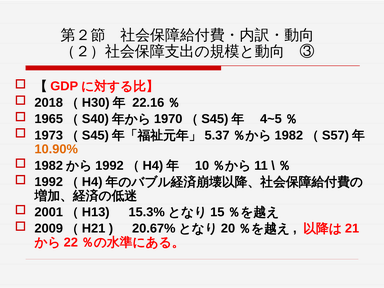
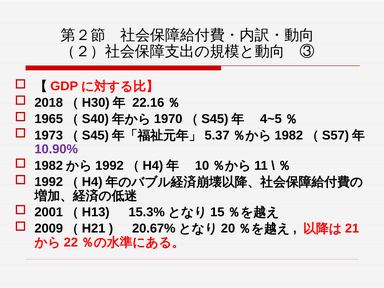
10.90% colour: orange -> purple (56, 149)
